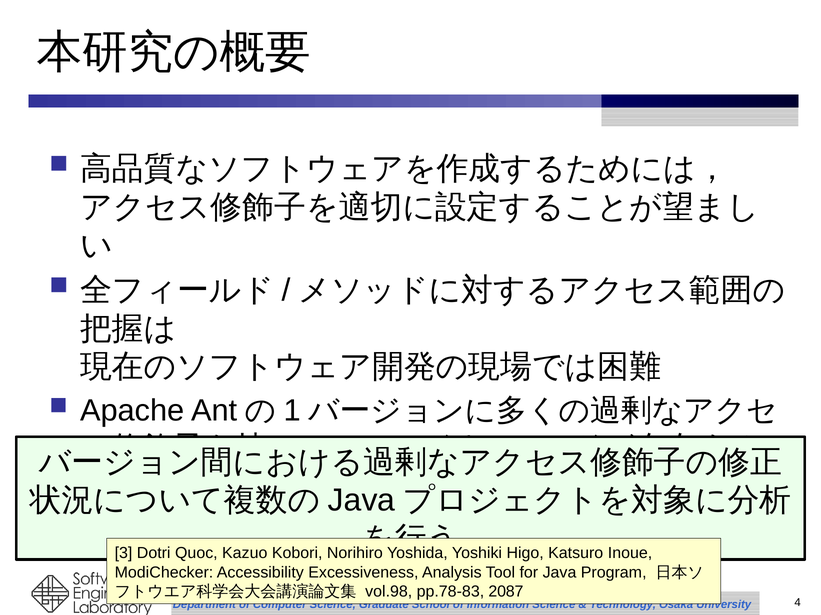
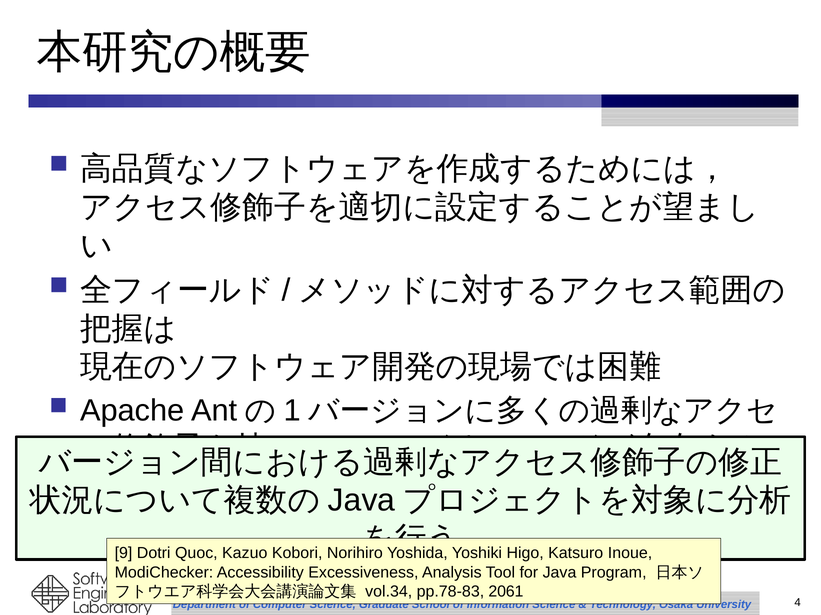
3: 3 -> 9 (124, 554)
vol.98: vol.98 -> vol.34 (389, 592)
2087: 2087 -> 2061 (506, 592)
